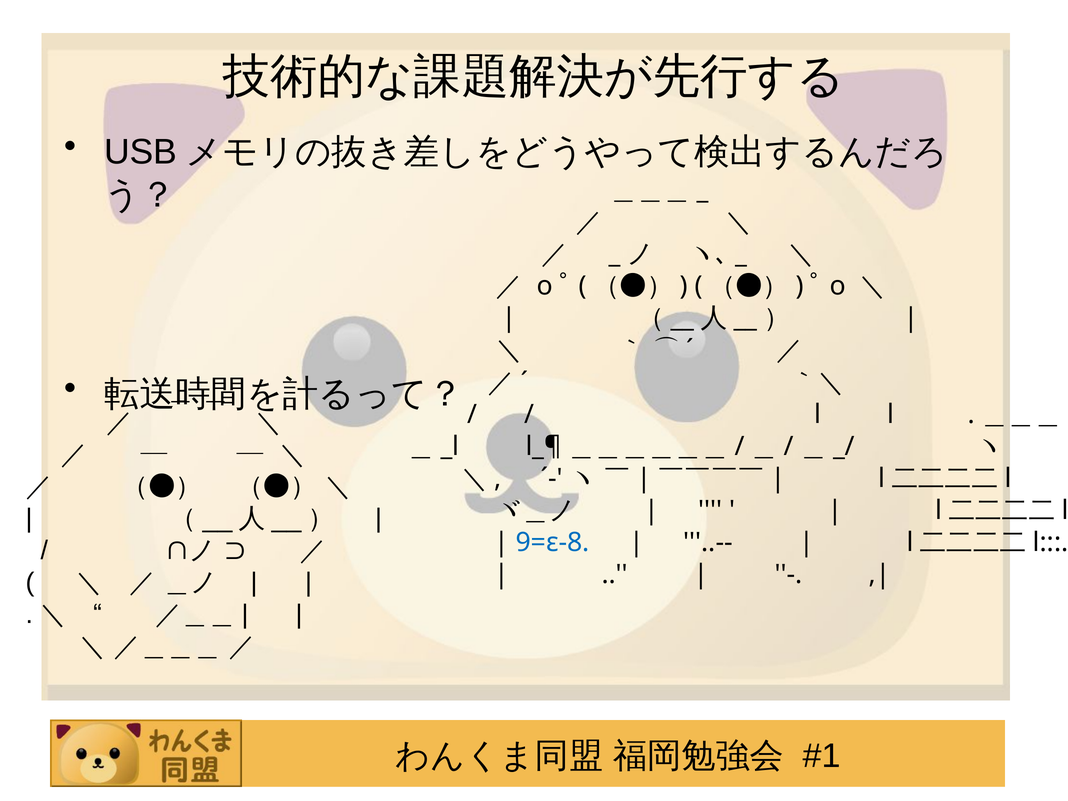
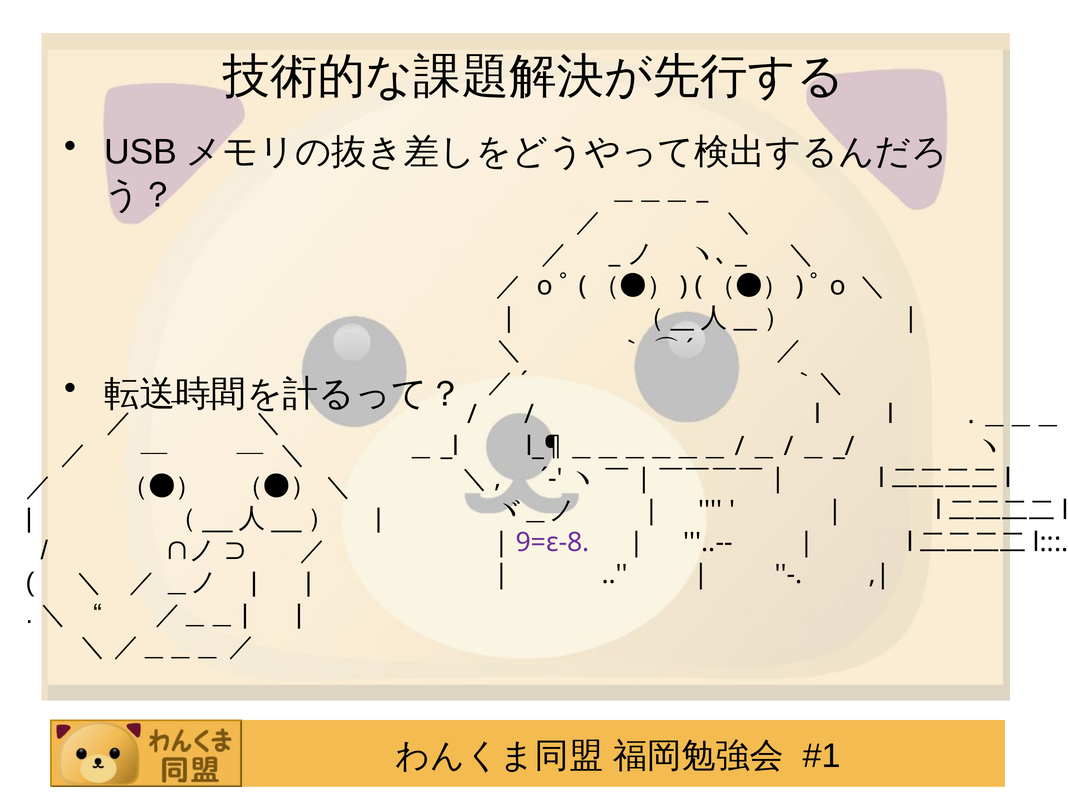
9=ε-8 colour: blue -> purple (553, 542)
